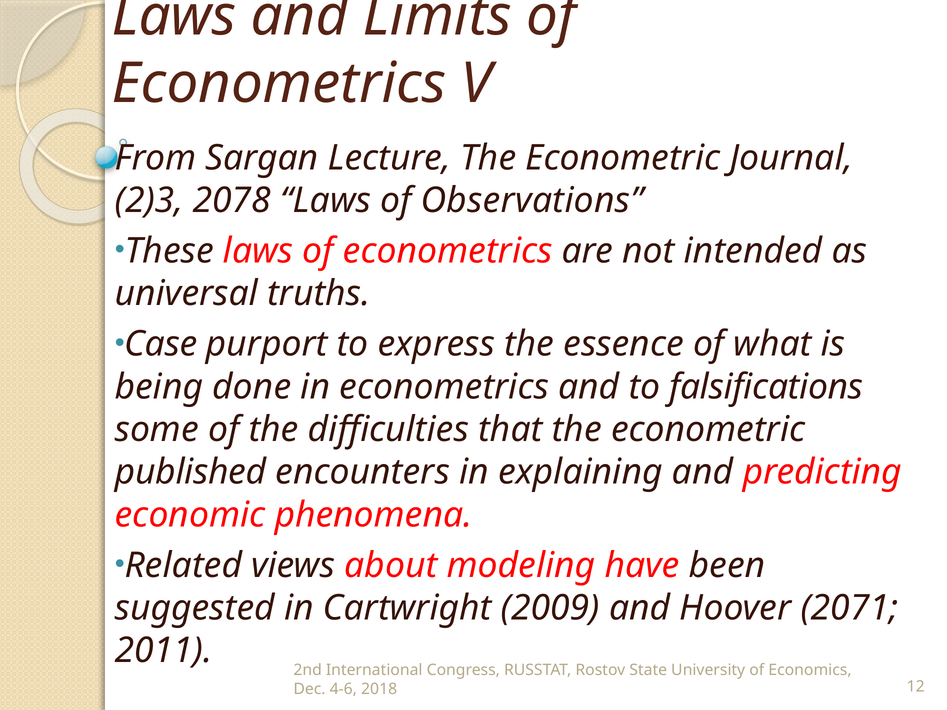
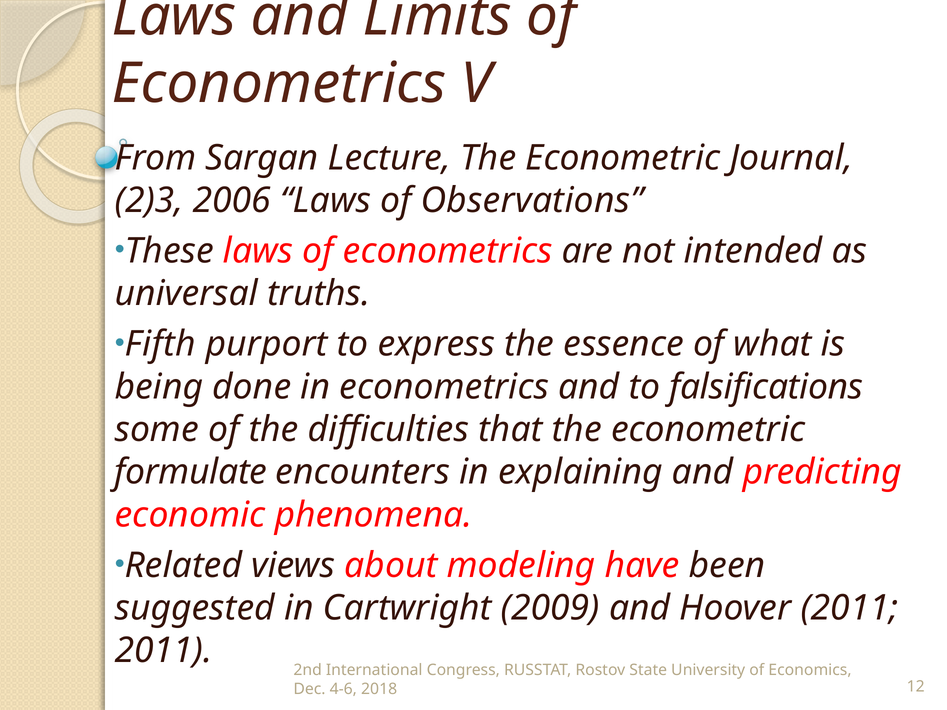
2078: 2078 -> 2006 (232, 201)
Case: Case -> Fifth (160, 344)
published: published -> formulate (191, 472)
Hoover 2071: 2071 -> 2011 (849, 608)
